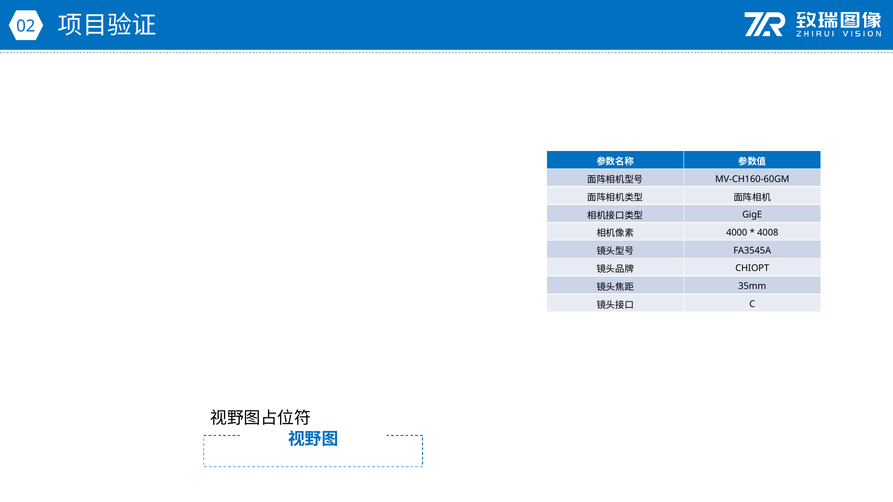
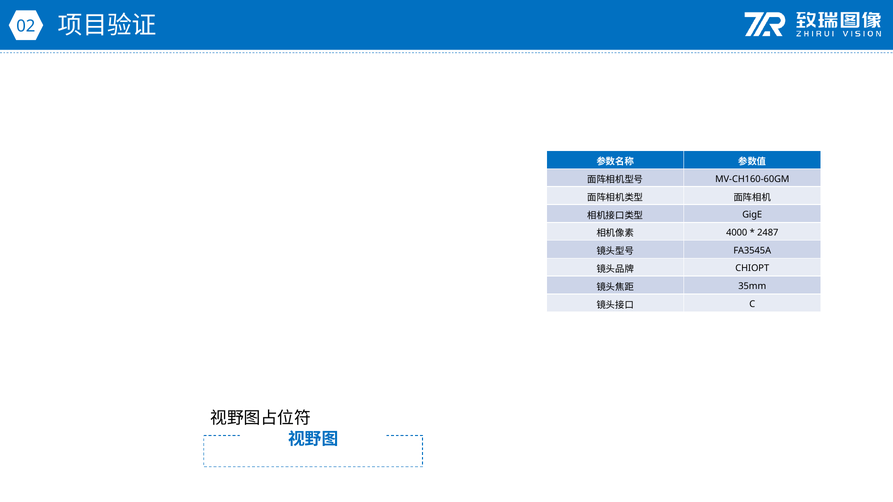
4008: 4008 -> 2487 (768, 233)
